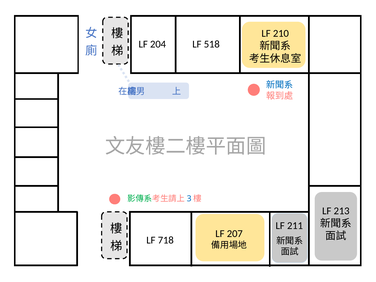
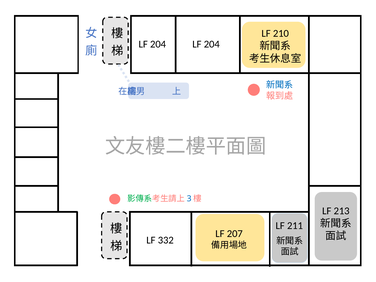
204 LF 518: 518 -> 204 (212, 44)
718: 718 -> 332 (166, 240)
